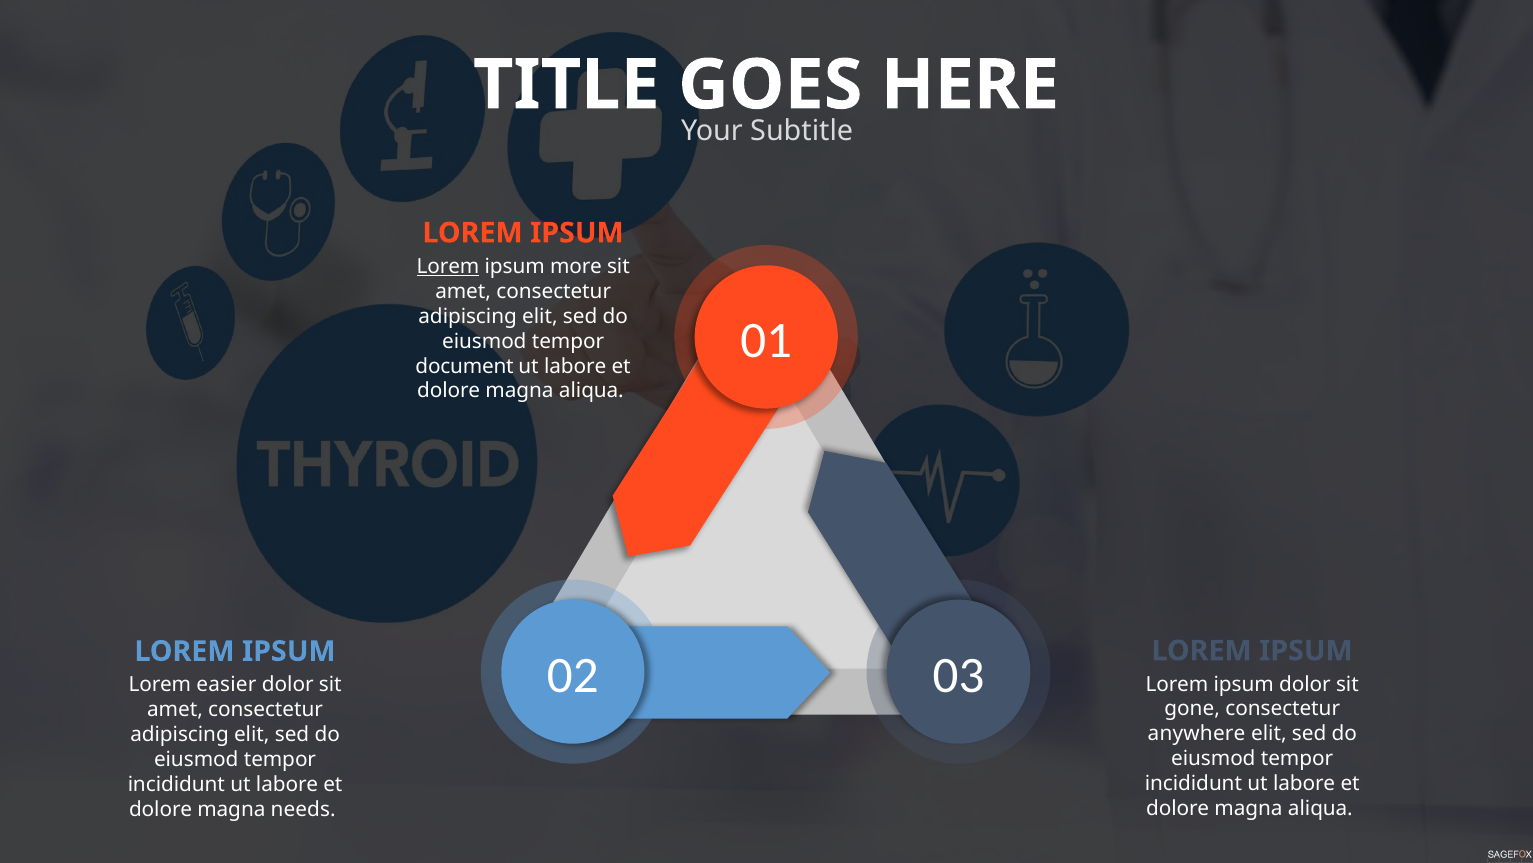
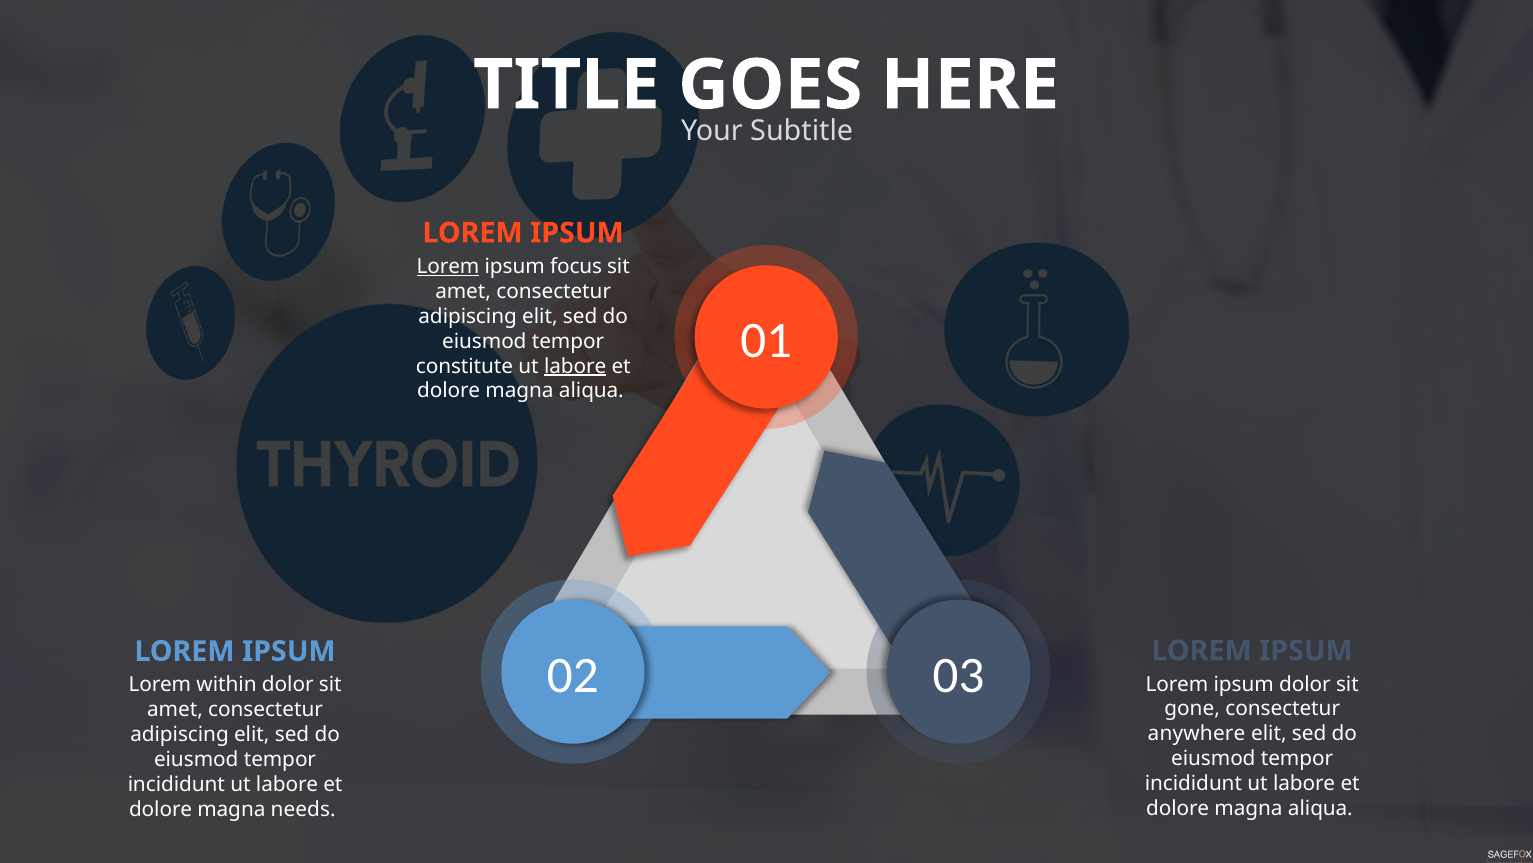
more: more -> focus (576, 266)
document: document -> constitute (465, 366)
labore underline: none -> present (575, 366)
easier: easier -> within (227, 684)
